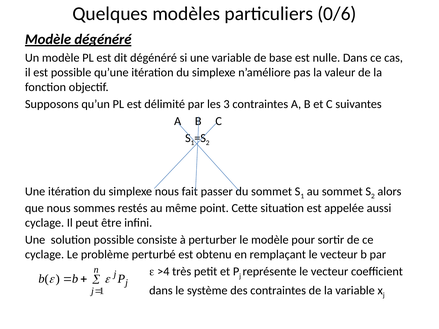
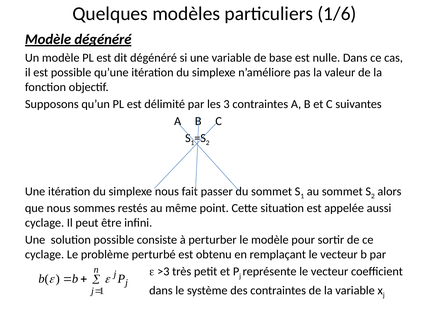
0/6: 0/6 -> 1/6 (337, 14)
>4: >4 -> >3 (163, 272)
